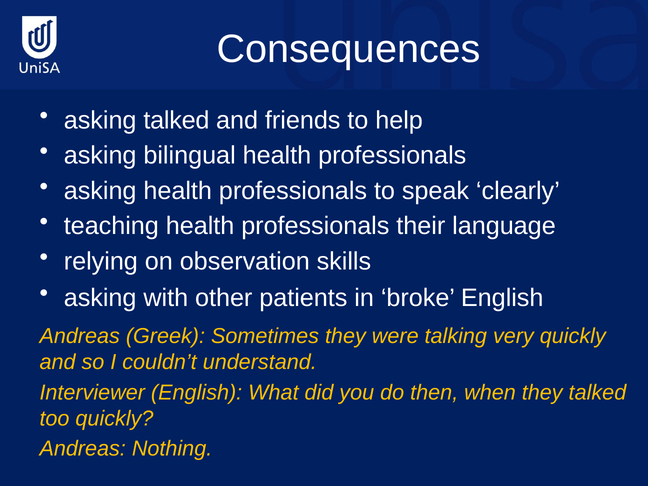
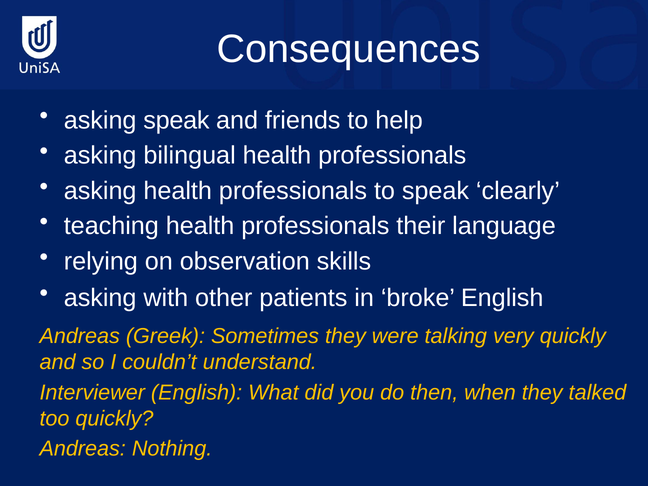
asking talked: talked -> speak (176, 120)
